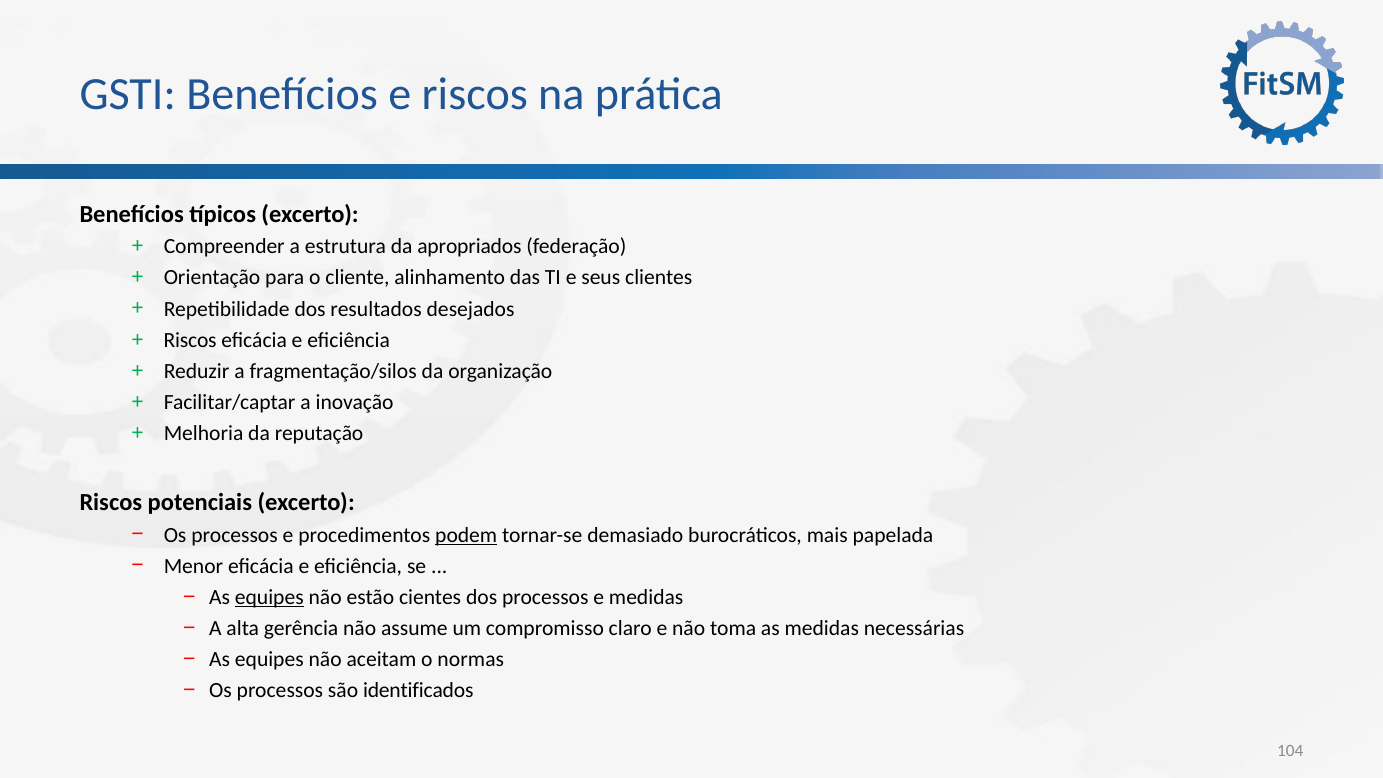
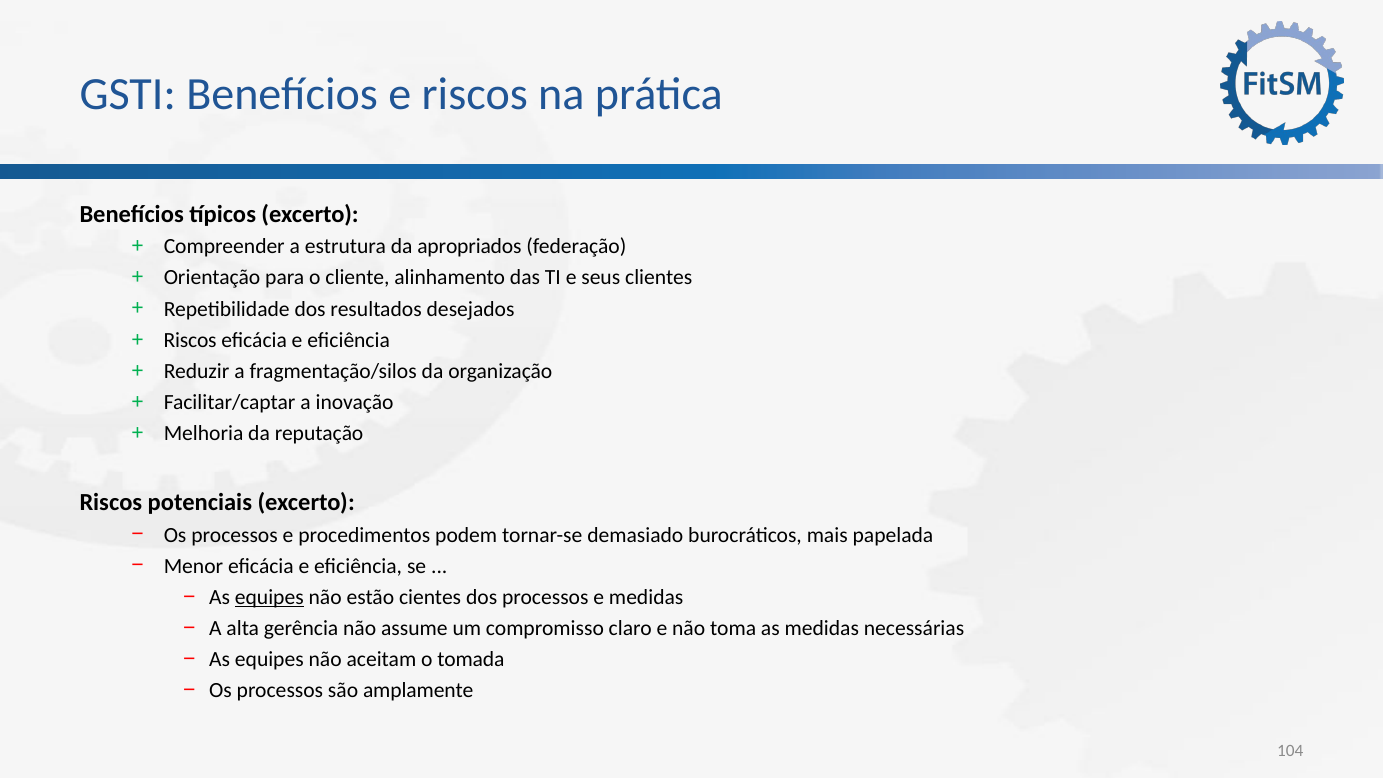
podem underline: present -> none (466, 535)
normas: normas -> tomada (471, 659)
identificados: identificados -> amplamente (418, 690)
